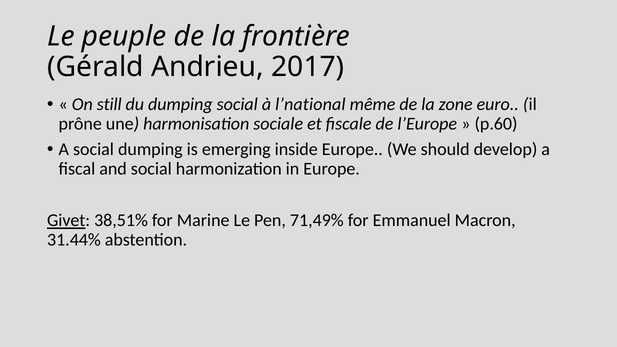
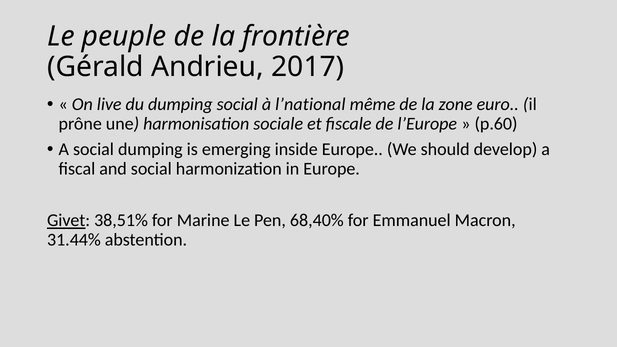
still: still -> live (109, 104)
71,49%: 71,49% -> 68,40% (317, 221)
